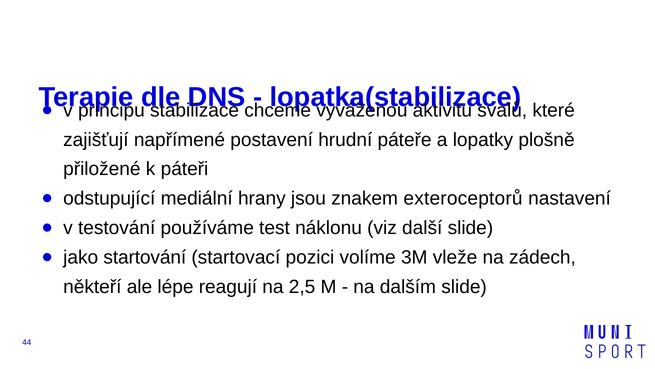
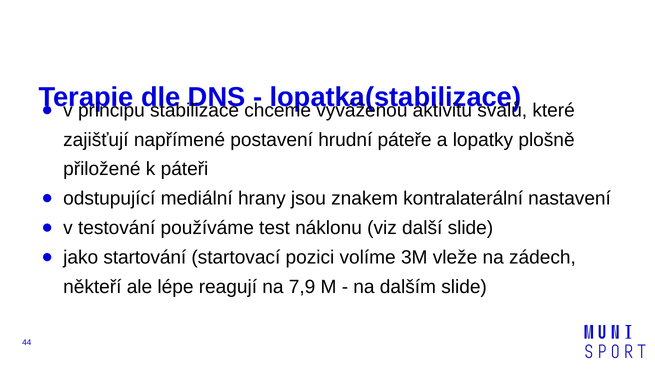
exteroceptorů: exteroceptorů -> kontralaterální (463, 198)
2,5: 2,5 -> 7,9 (302, 286)
